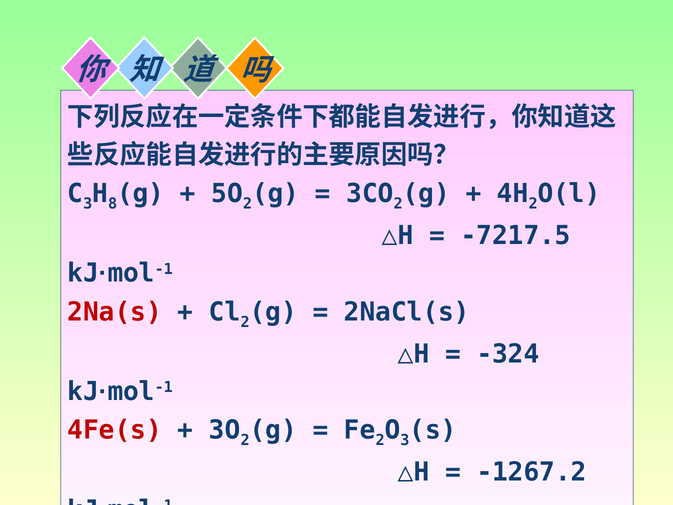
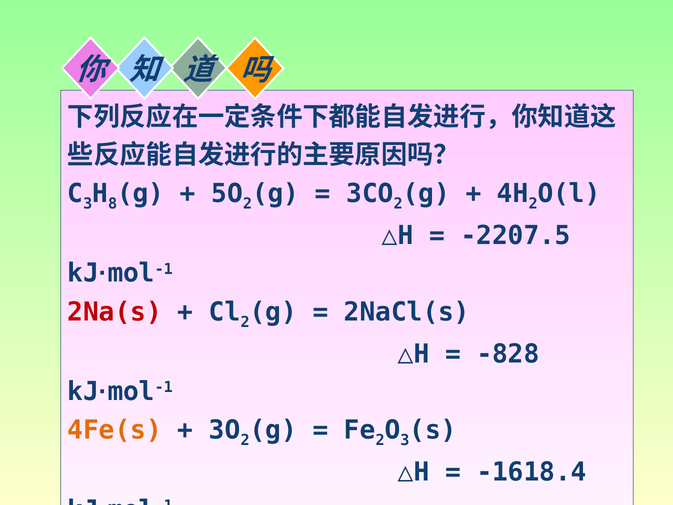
-7217.5: -7217.5 -> -2207.5 (516, 235)
-324: -324 -> -828 (508, 354)
4Fe(s colour: red -> orange (115, 430)
-1267.2: -1267.2 -> -1618.4 (532, 472)
